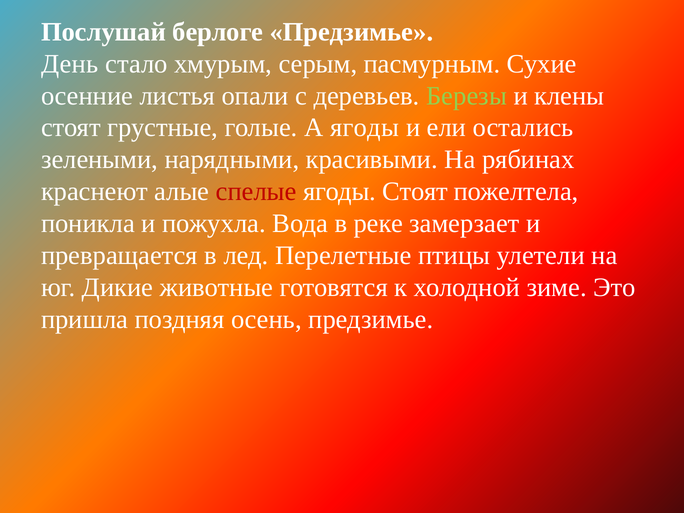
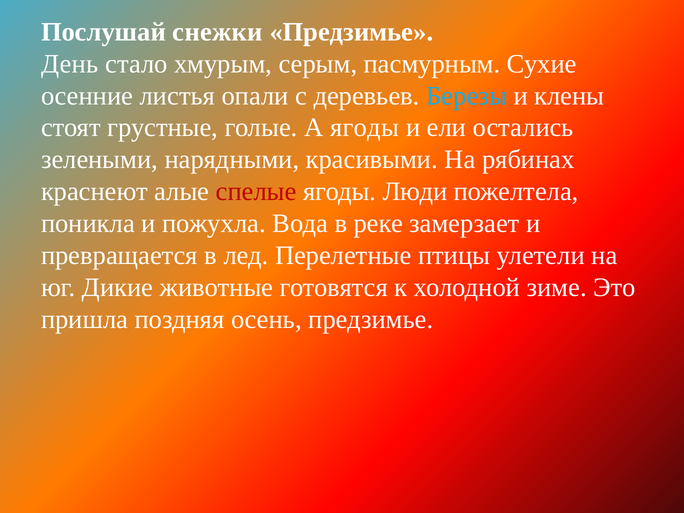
берлоге: берлоге -> снежки (218, 32)
Березы colour: light green -> light blue (467, 96)
ягоды Стоят: Стоят -> Люди (415, 192)
